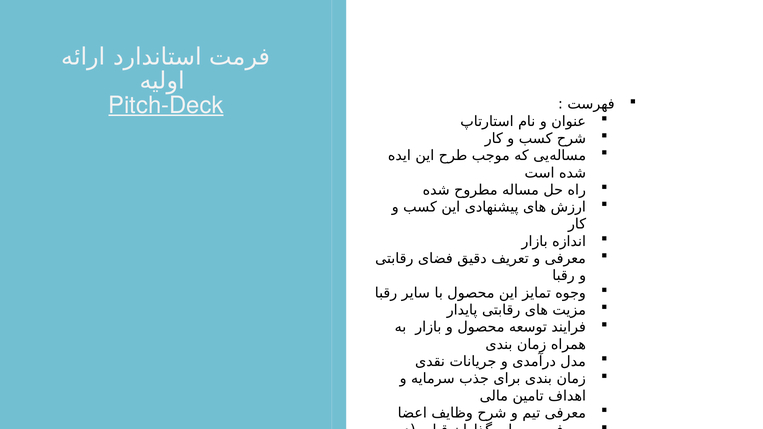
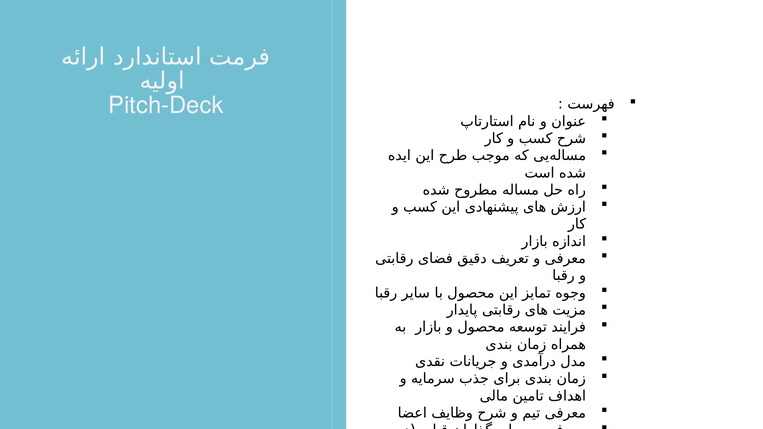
Pitch-Deck underline: present -> none (166, 105)
